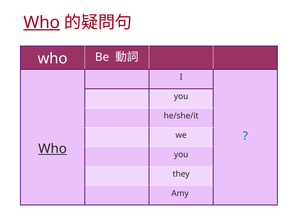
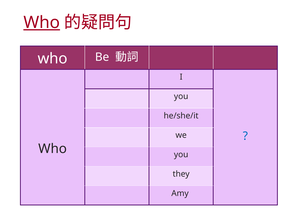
Who underline: present -> none (53, 148)
